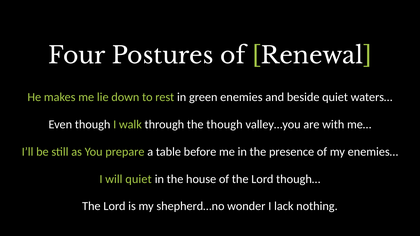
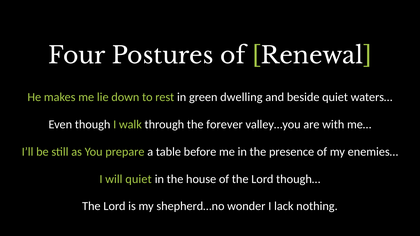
enemies: enemies -> dwelling (241, 97)
the though: though -> forever (225, 125)
